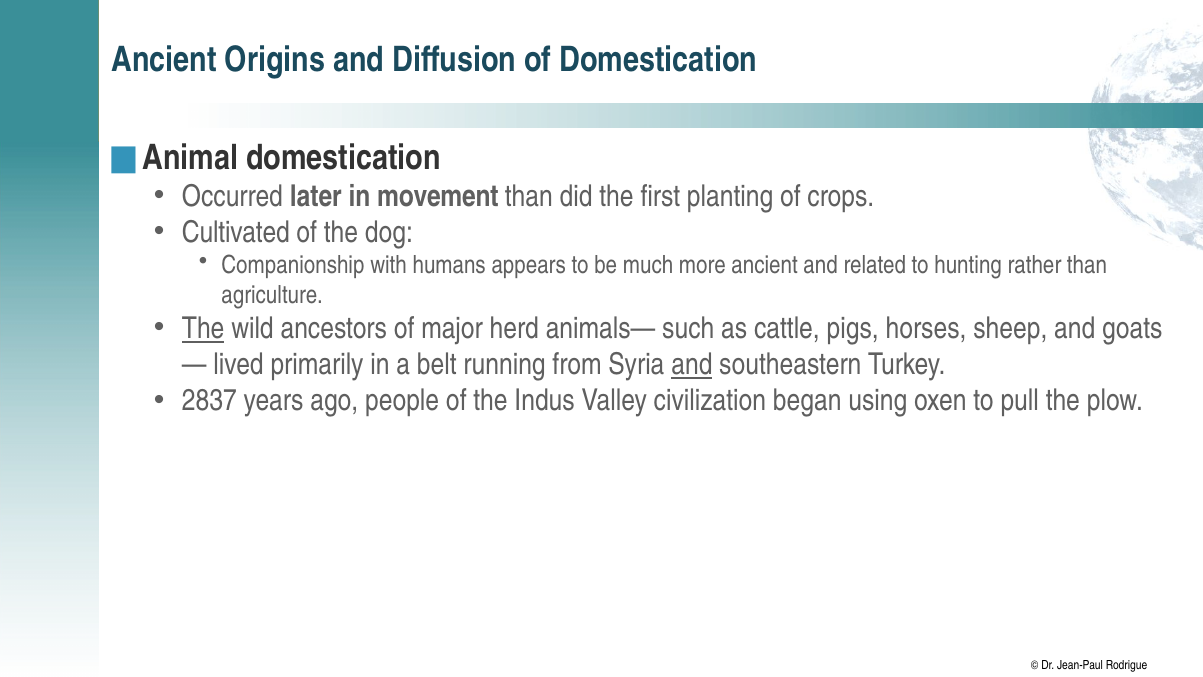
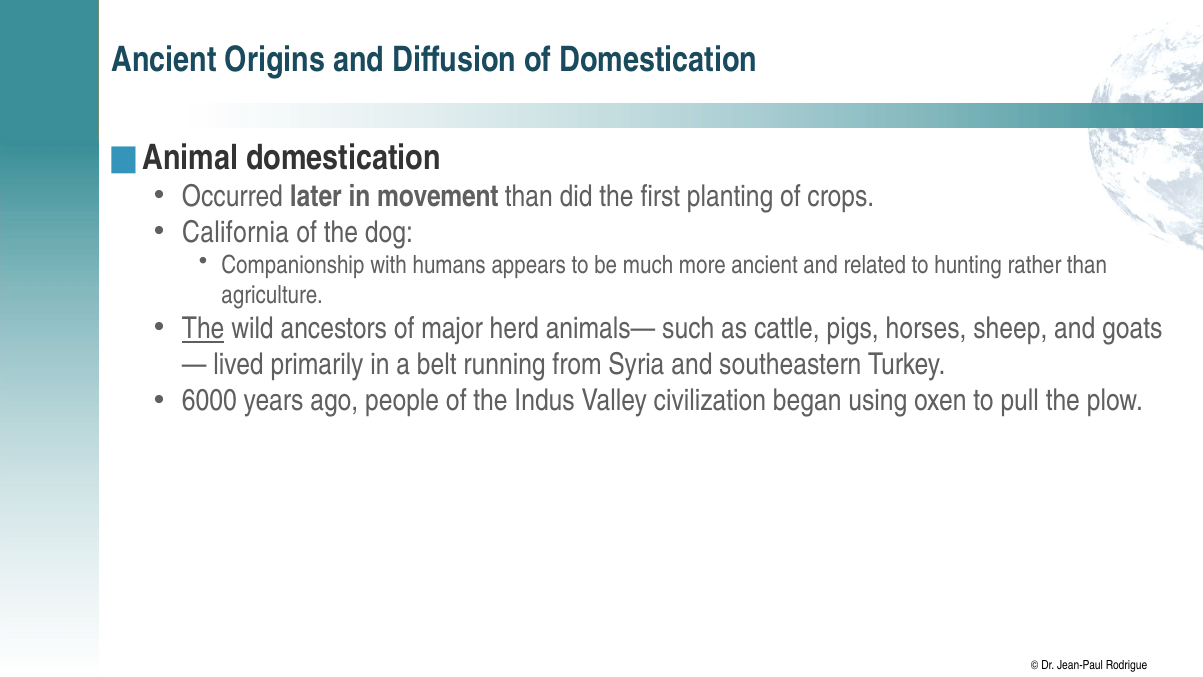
Cultivated: Cultivated -> California (236, 232)
and underline: present -> none (692, 365)
2837: 2837 -> 6000 (209, 401)
